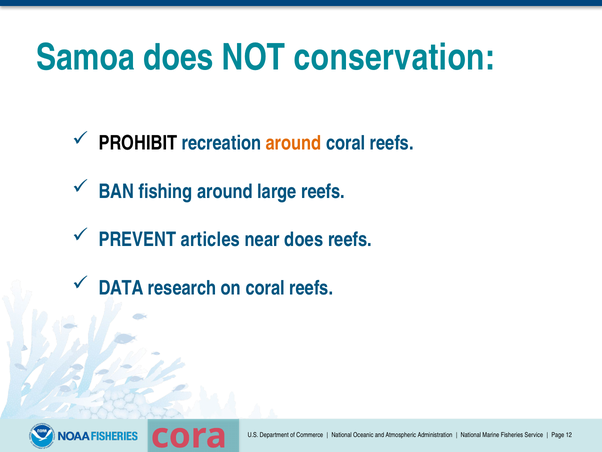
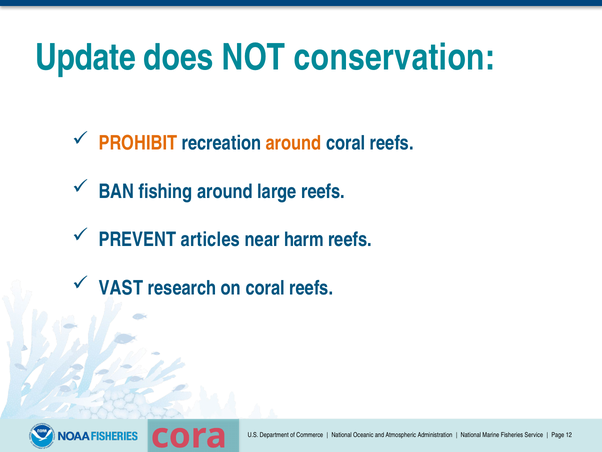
Samoa: Samoa -> Update (86, 58)
PROHIBIT colour: black -> orange (138, 143)
near does: does -> harm (304, 239)
DATA: DATA -> VAST (121, 288)
